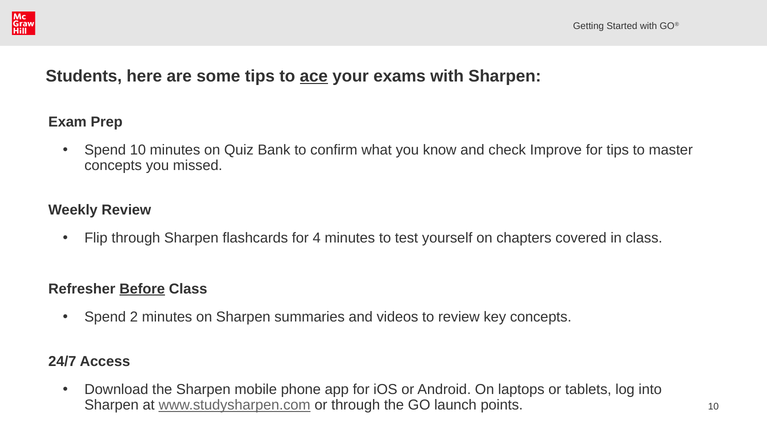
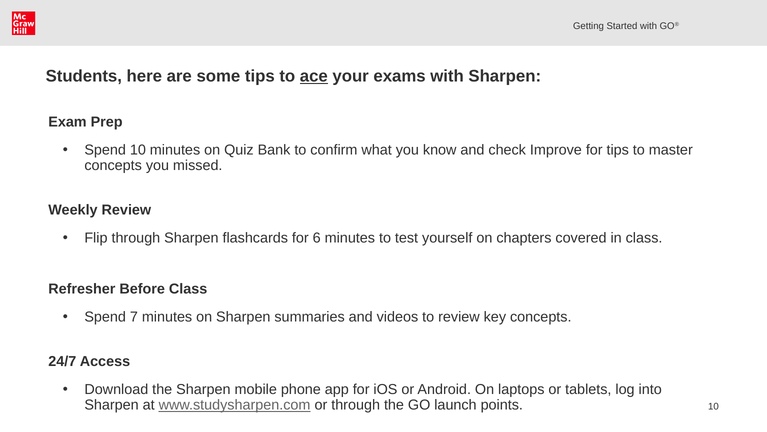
4: 4 -> 6 (317, 238)
Before underline: present -> none (142, 288)
2: 2 -> 7 (134, 317)
